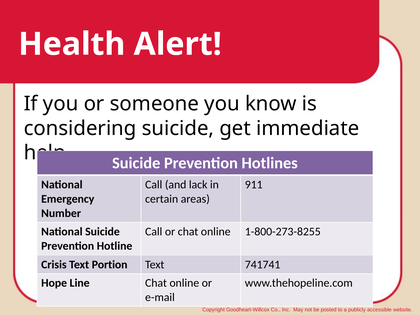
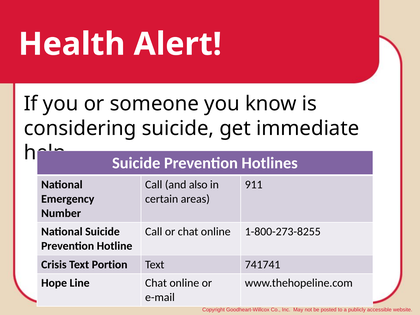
lack: lack -> also (198, 185)
